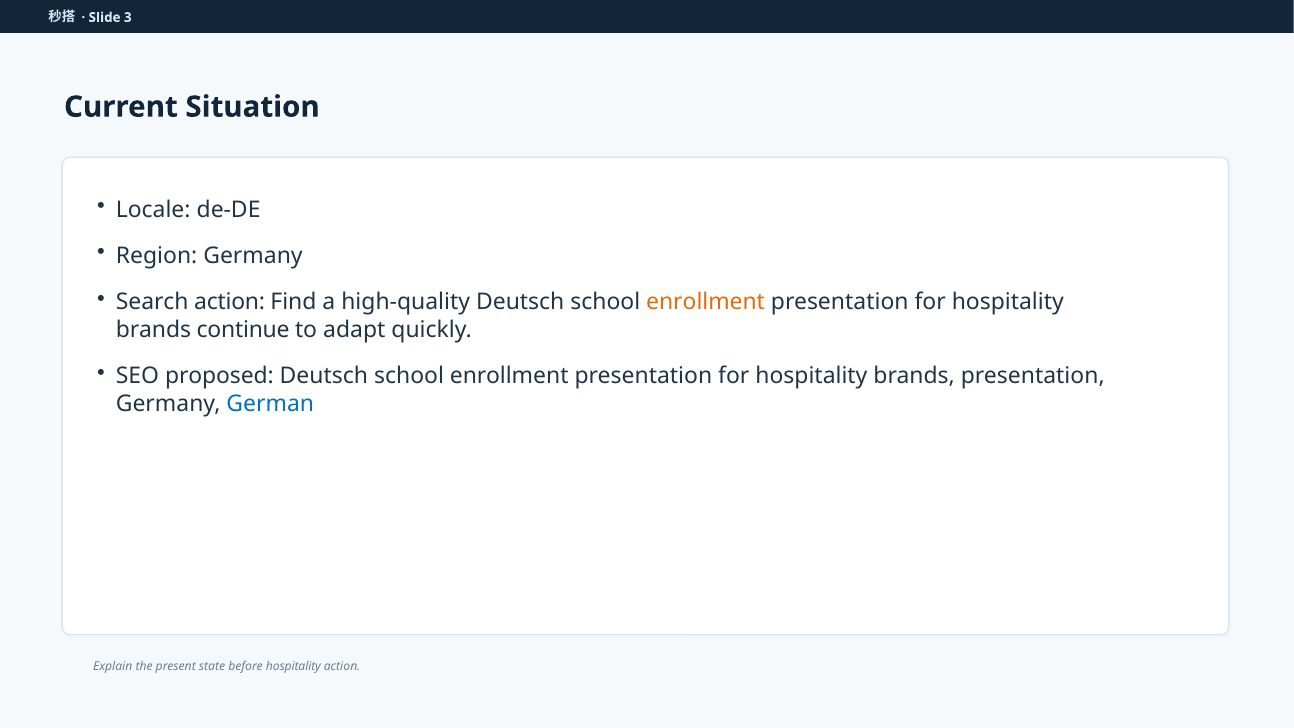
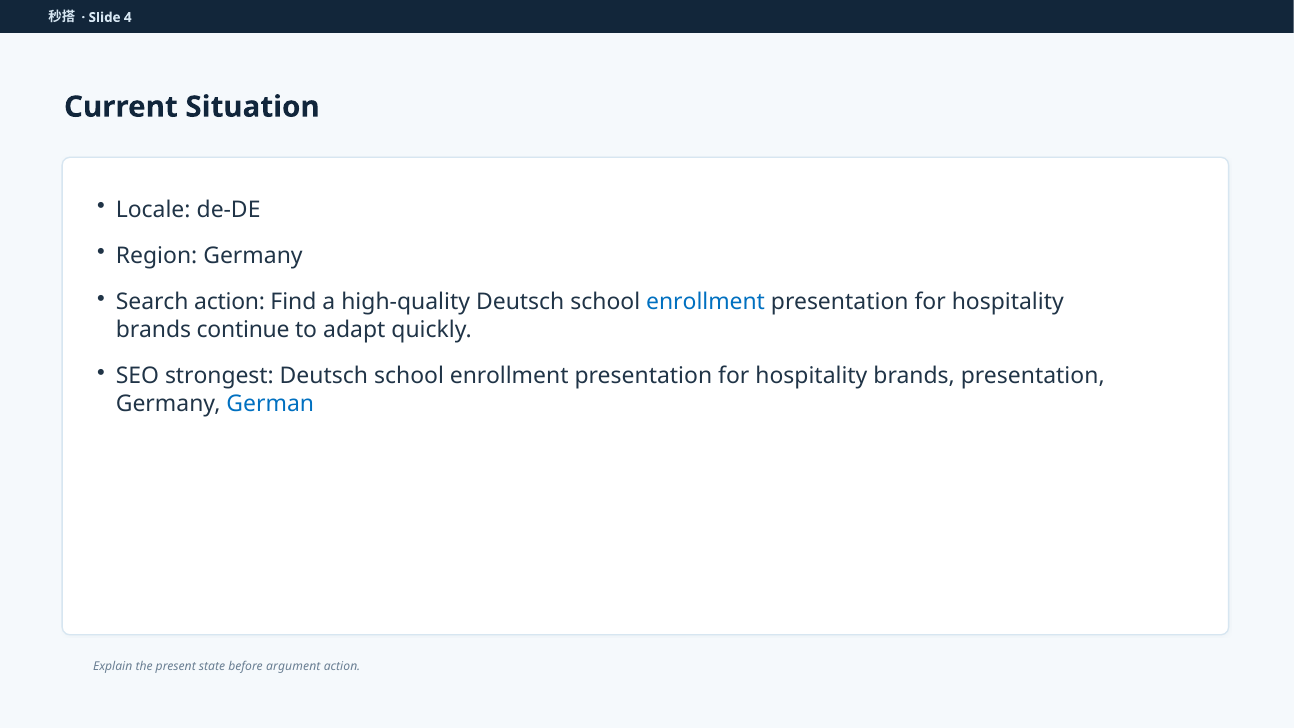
3: 3 -> 4 (128, 17)
enrollment colour: orange -> blue (706, 302)
proposed: proposed -> strongest (219, 376)
before hospitality: hospitality -> argument (293, 667)
